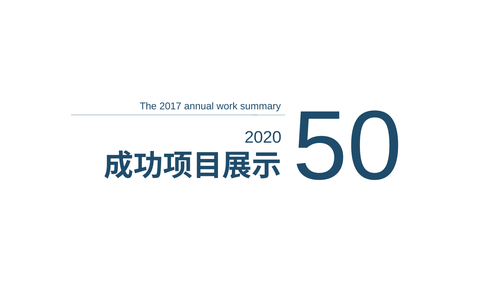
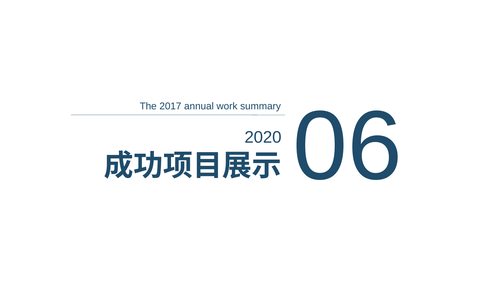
50: 50 -> 06 (347, 147)
